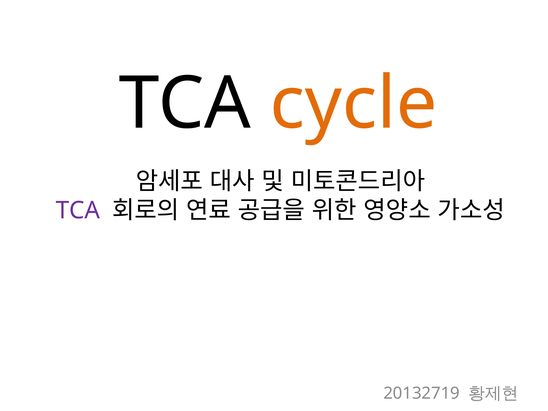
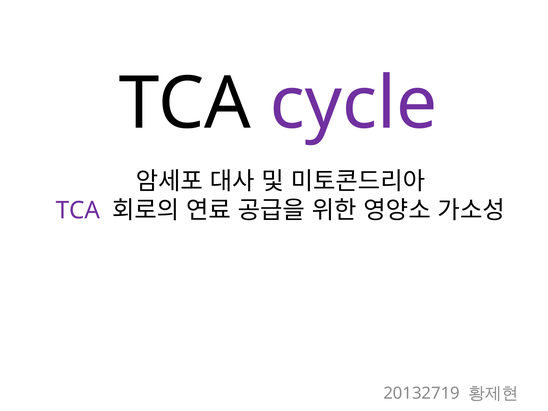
cycle colour: orange -> purple (354, 104)
